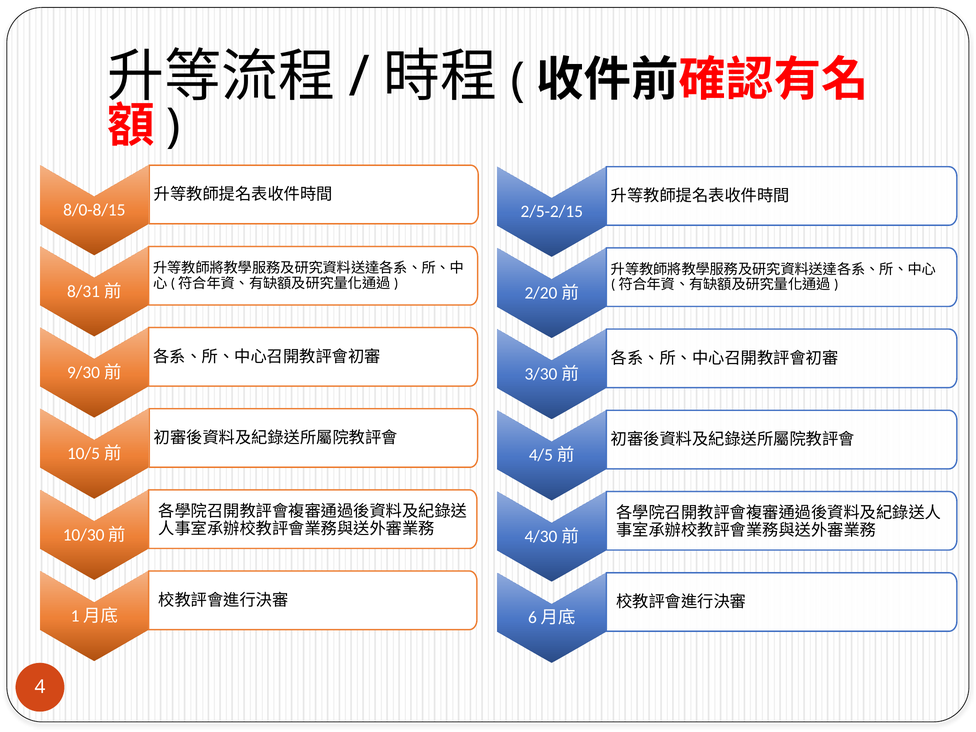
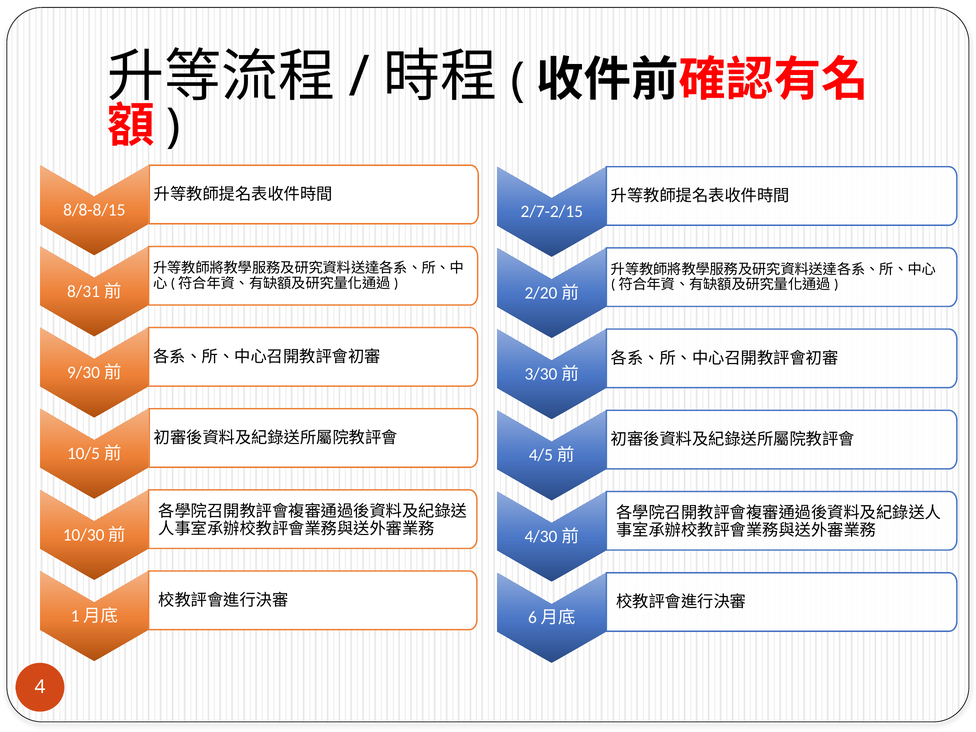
8/0-8/15: 8/0-8/15 -> 8/8-8/15 (94, 210)
2/5-2/15: 2/5-2/15 -> 2/7-2/15 (552, 212)
